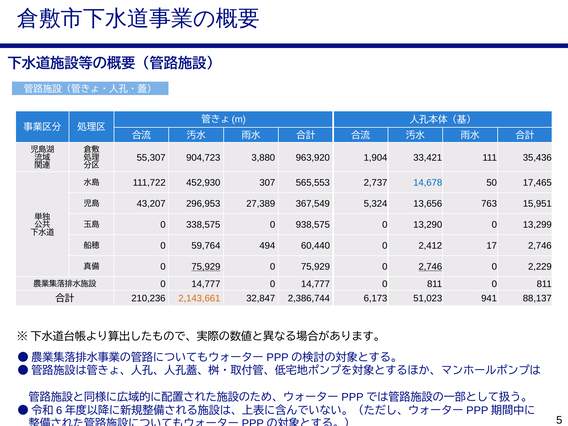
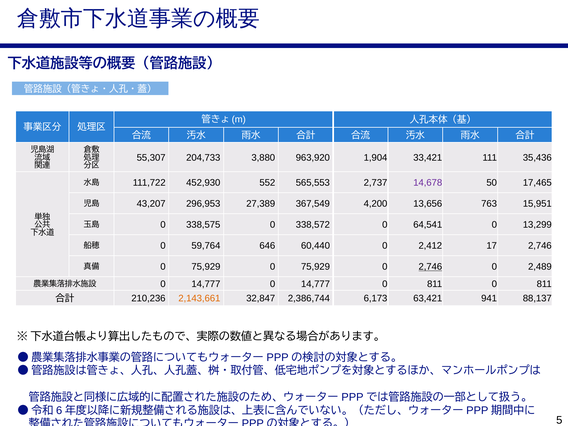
904,723: 904,723 -> 204,733 (203, 158)
307: 307 -> 552 (267, 183)
14,678 colour: blue -> purple (428, 183)
5,324: 5,324 -> 4,200 (376, 204)
938,575: 938,575 -> 338,572 (313, 225)
13,290: 13,290 -> 64,541 (428, 225)
494: 494 -> 646 (267, 246)
75,929 underline: present -> none (206, 267)
2,229: 2,229 -> 2,489 (540, 267)
51,023: 51,023 -> 63,421 (428, 298)
